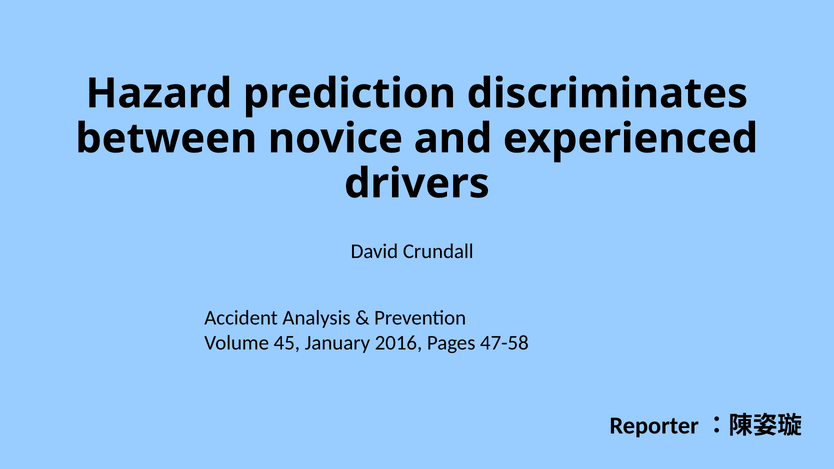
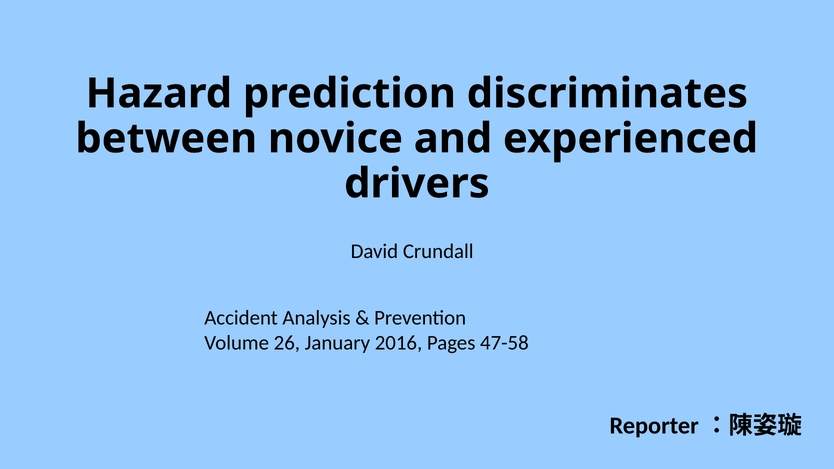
45: 45 -> 26 (287, 343)
